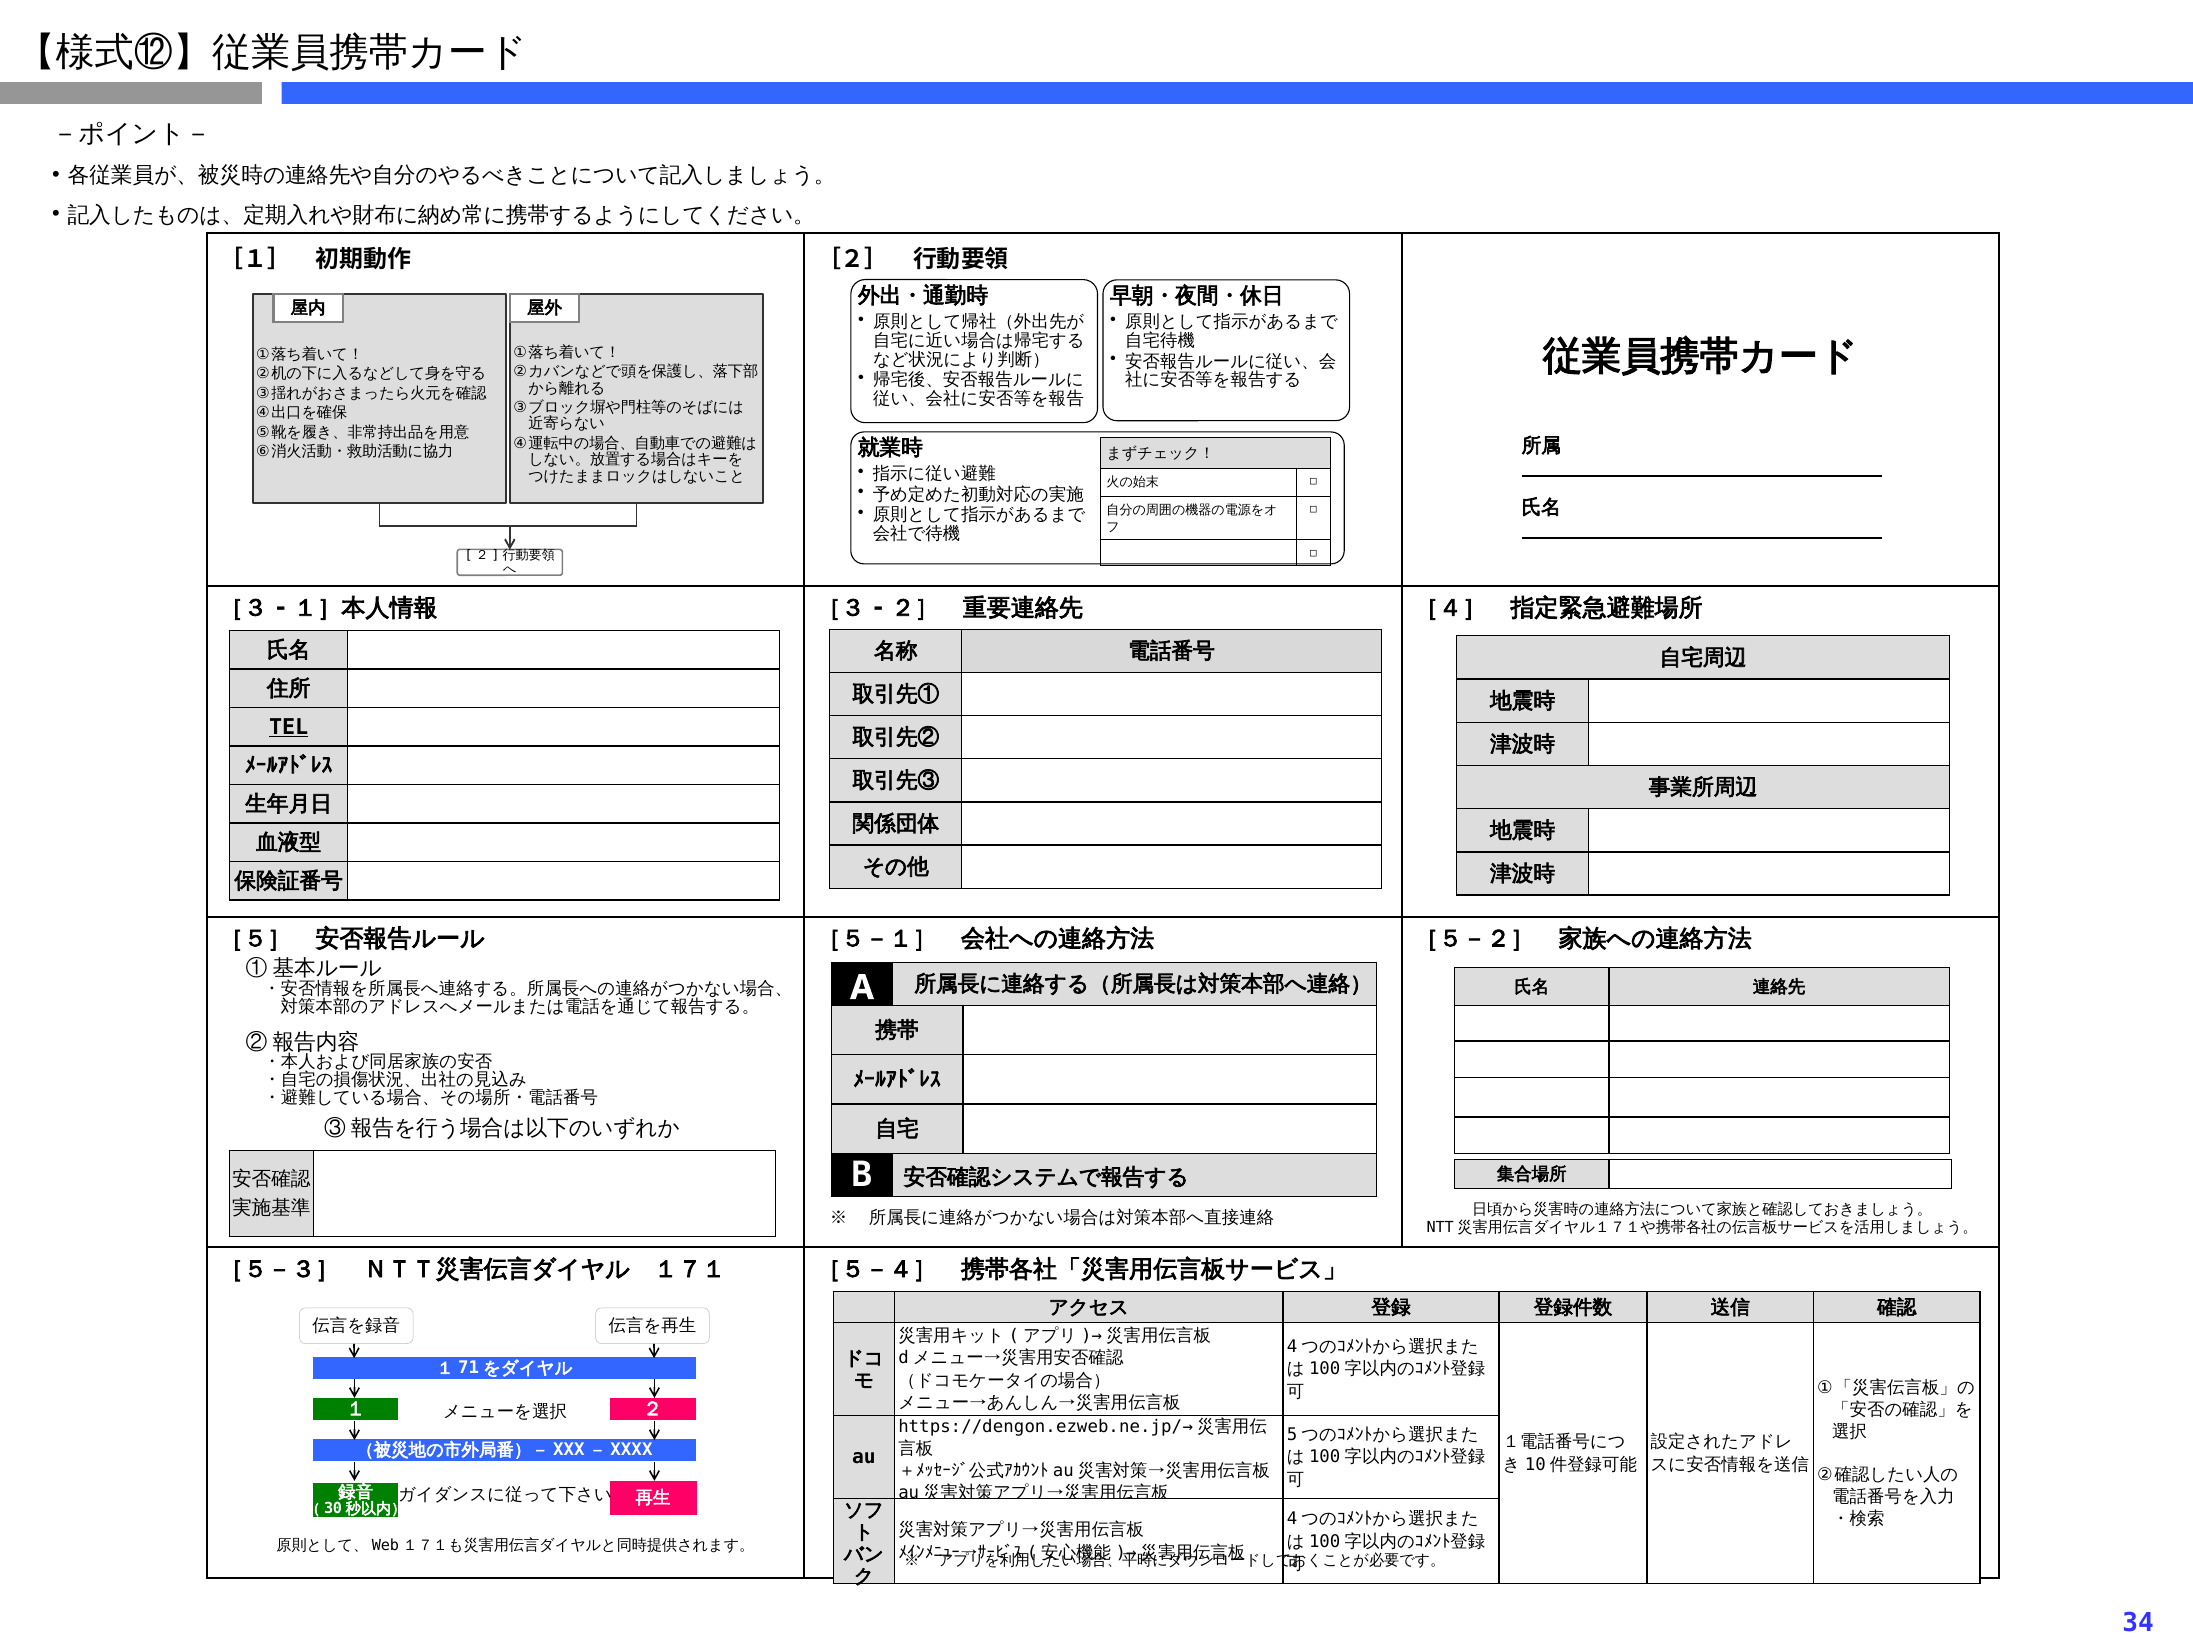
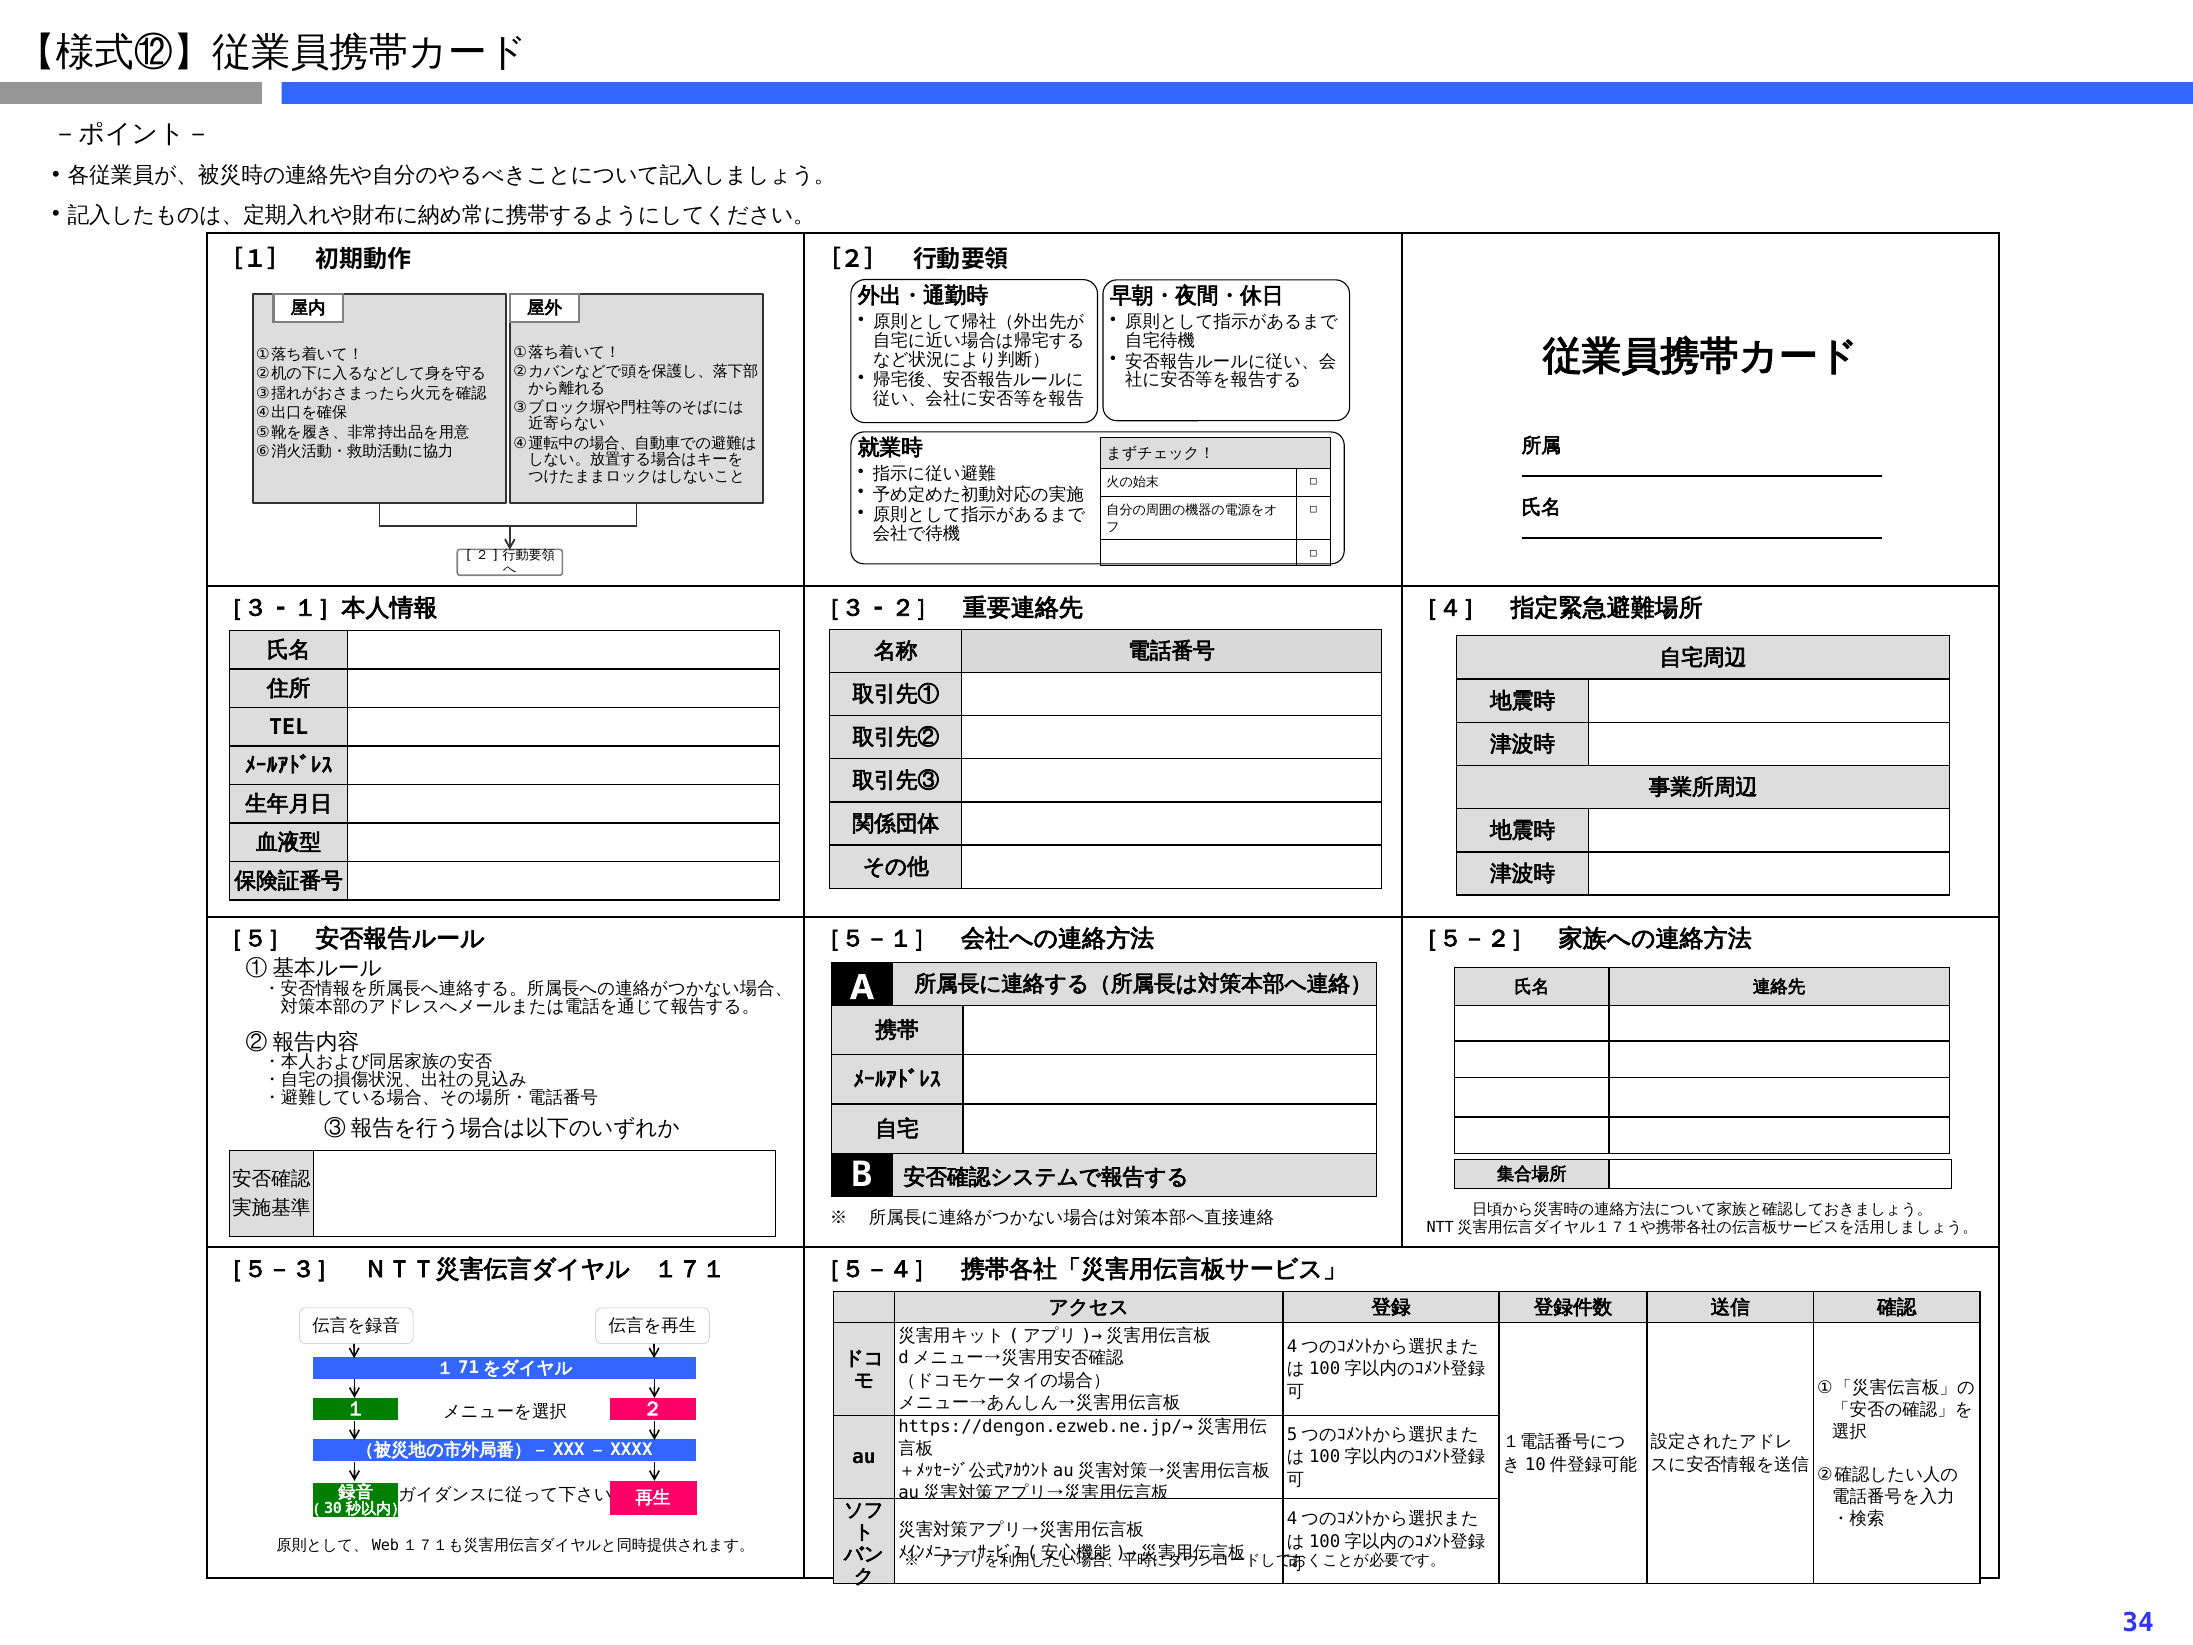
TEL underline: present -> none (289, 727)
